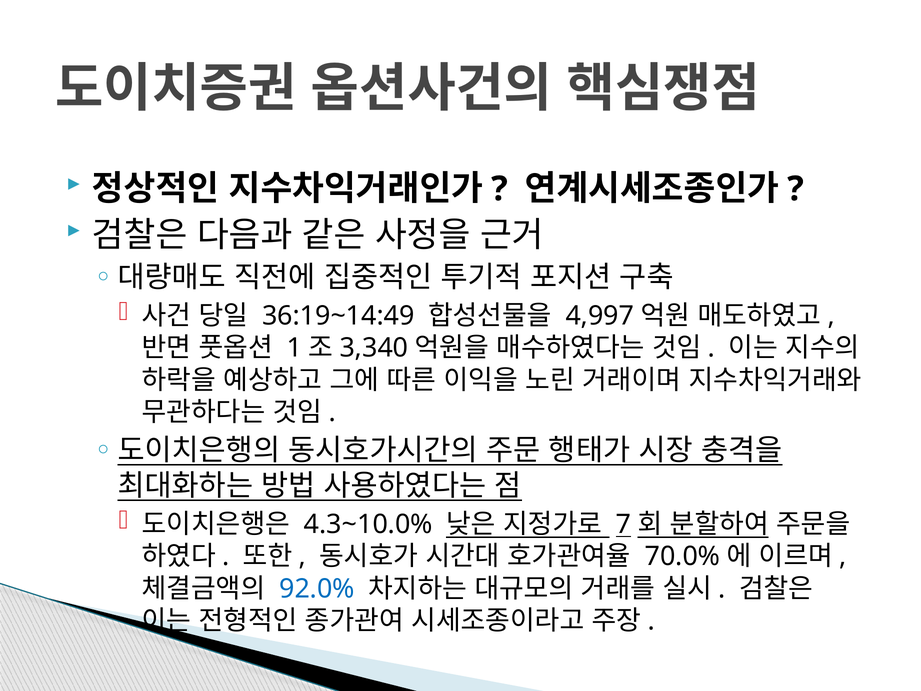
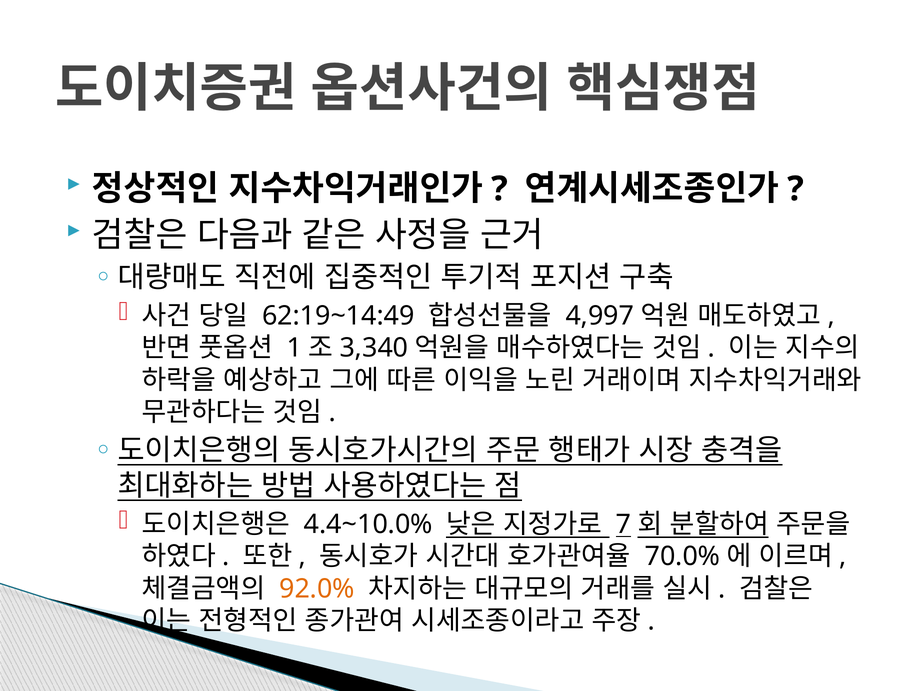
36:19~14:49: 36:19~14:49 -> 62:19~14:49 (338, 316)
4.3~10.0%: 4.3~10.0% -> 4.4~10.0% (368, 524)
92.0% colour: blue -> orange (317, 589)
